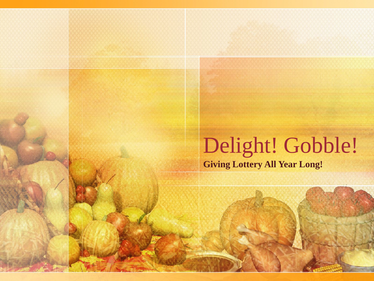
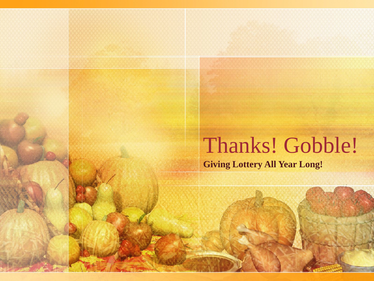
Delight: Delight -> Thanks (241, 145)
